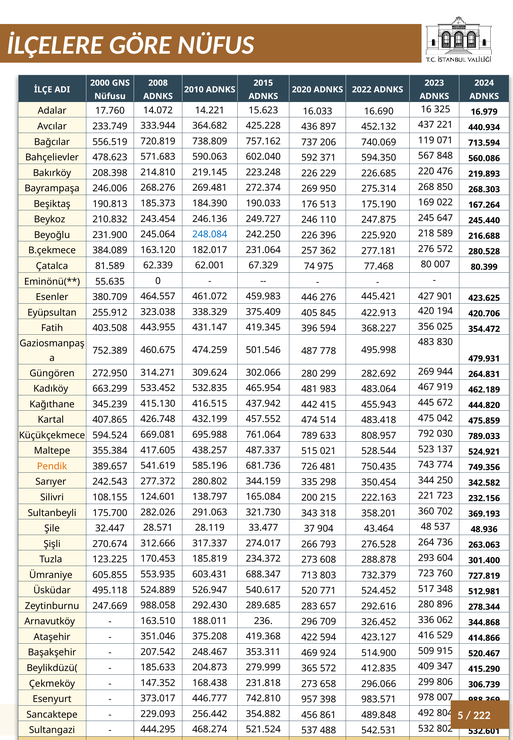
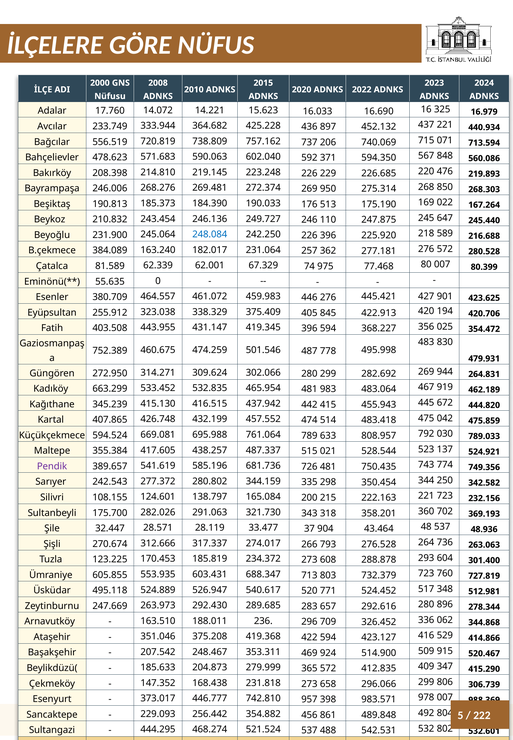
119: 119 -> 715 (426, 141)
163.120: 163.120 -> 163.240 (158, 250)
Pendik colour: orange -> purple (52, 467)
988.058: 988.058 -> 263.973 (158, 606)
